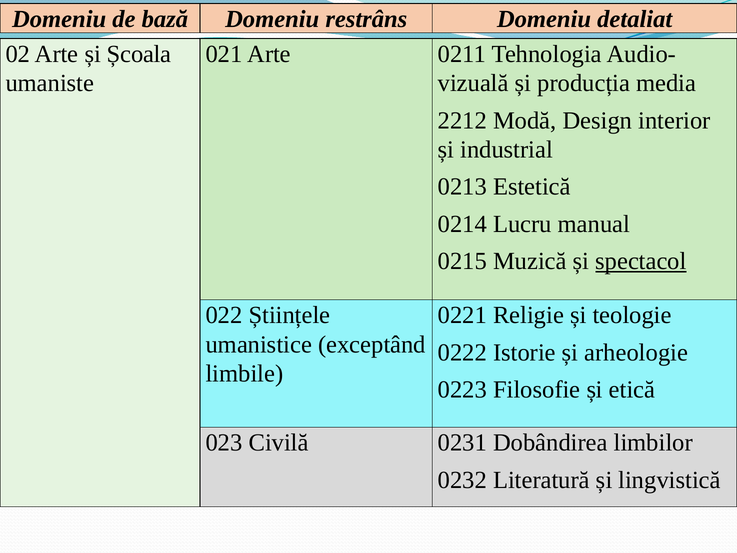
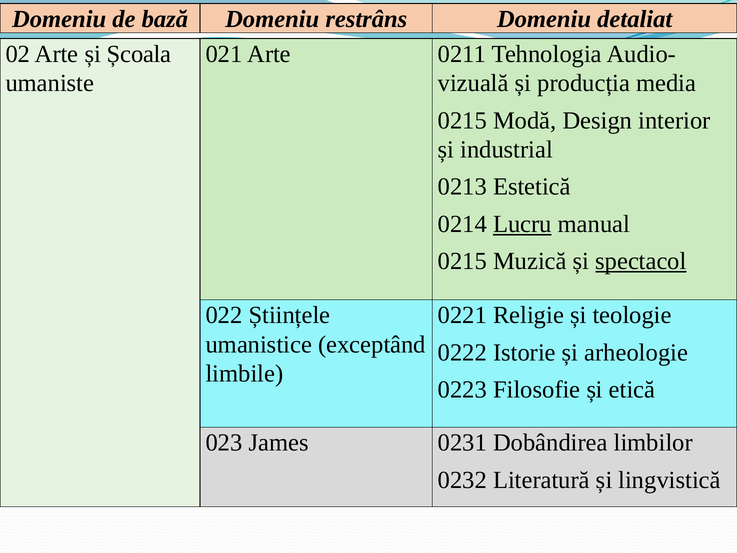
2212: 2212 -> 0215 (462, 120)
Lucru underline: none -> present (522, 224)
Civilă: Civilă -> James (279, 443)
